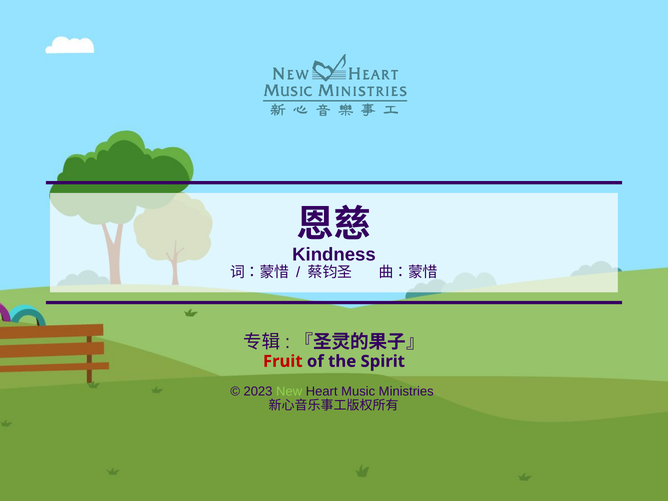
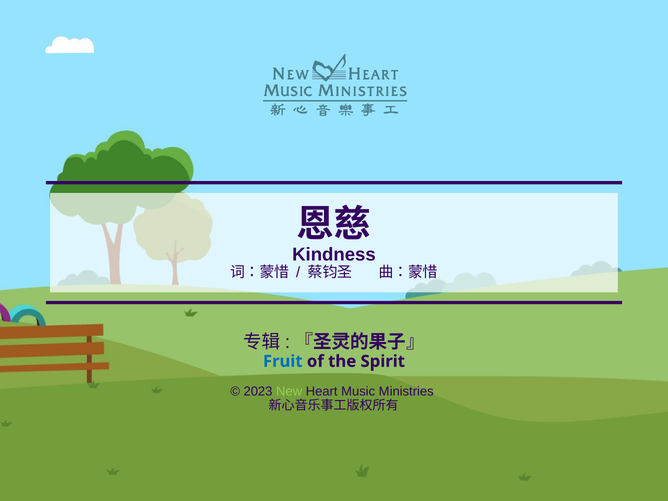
Fruit colour: red -> blue (283, 361)
